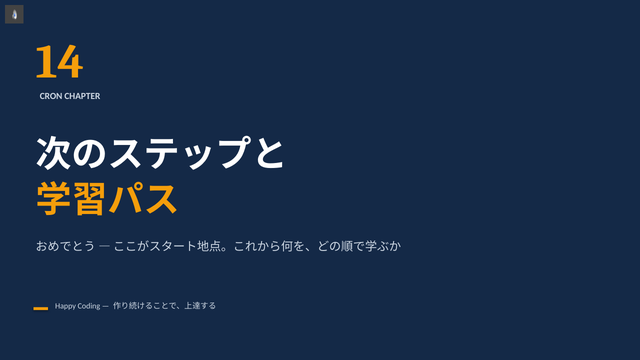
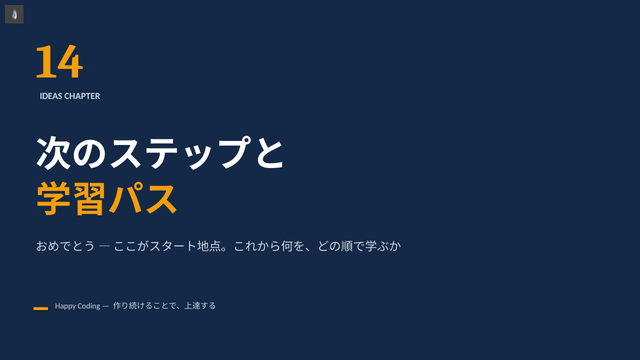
CRON: CRON -> IDEAS (51, 96)
